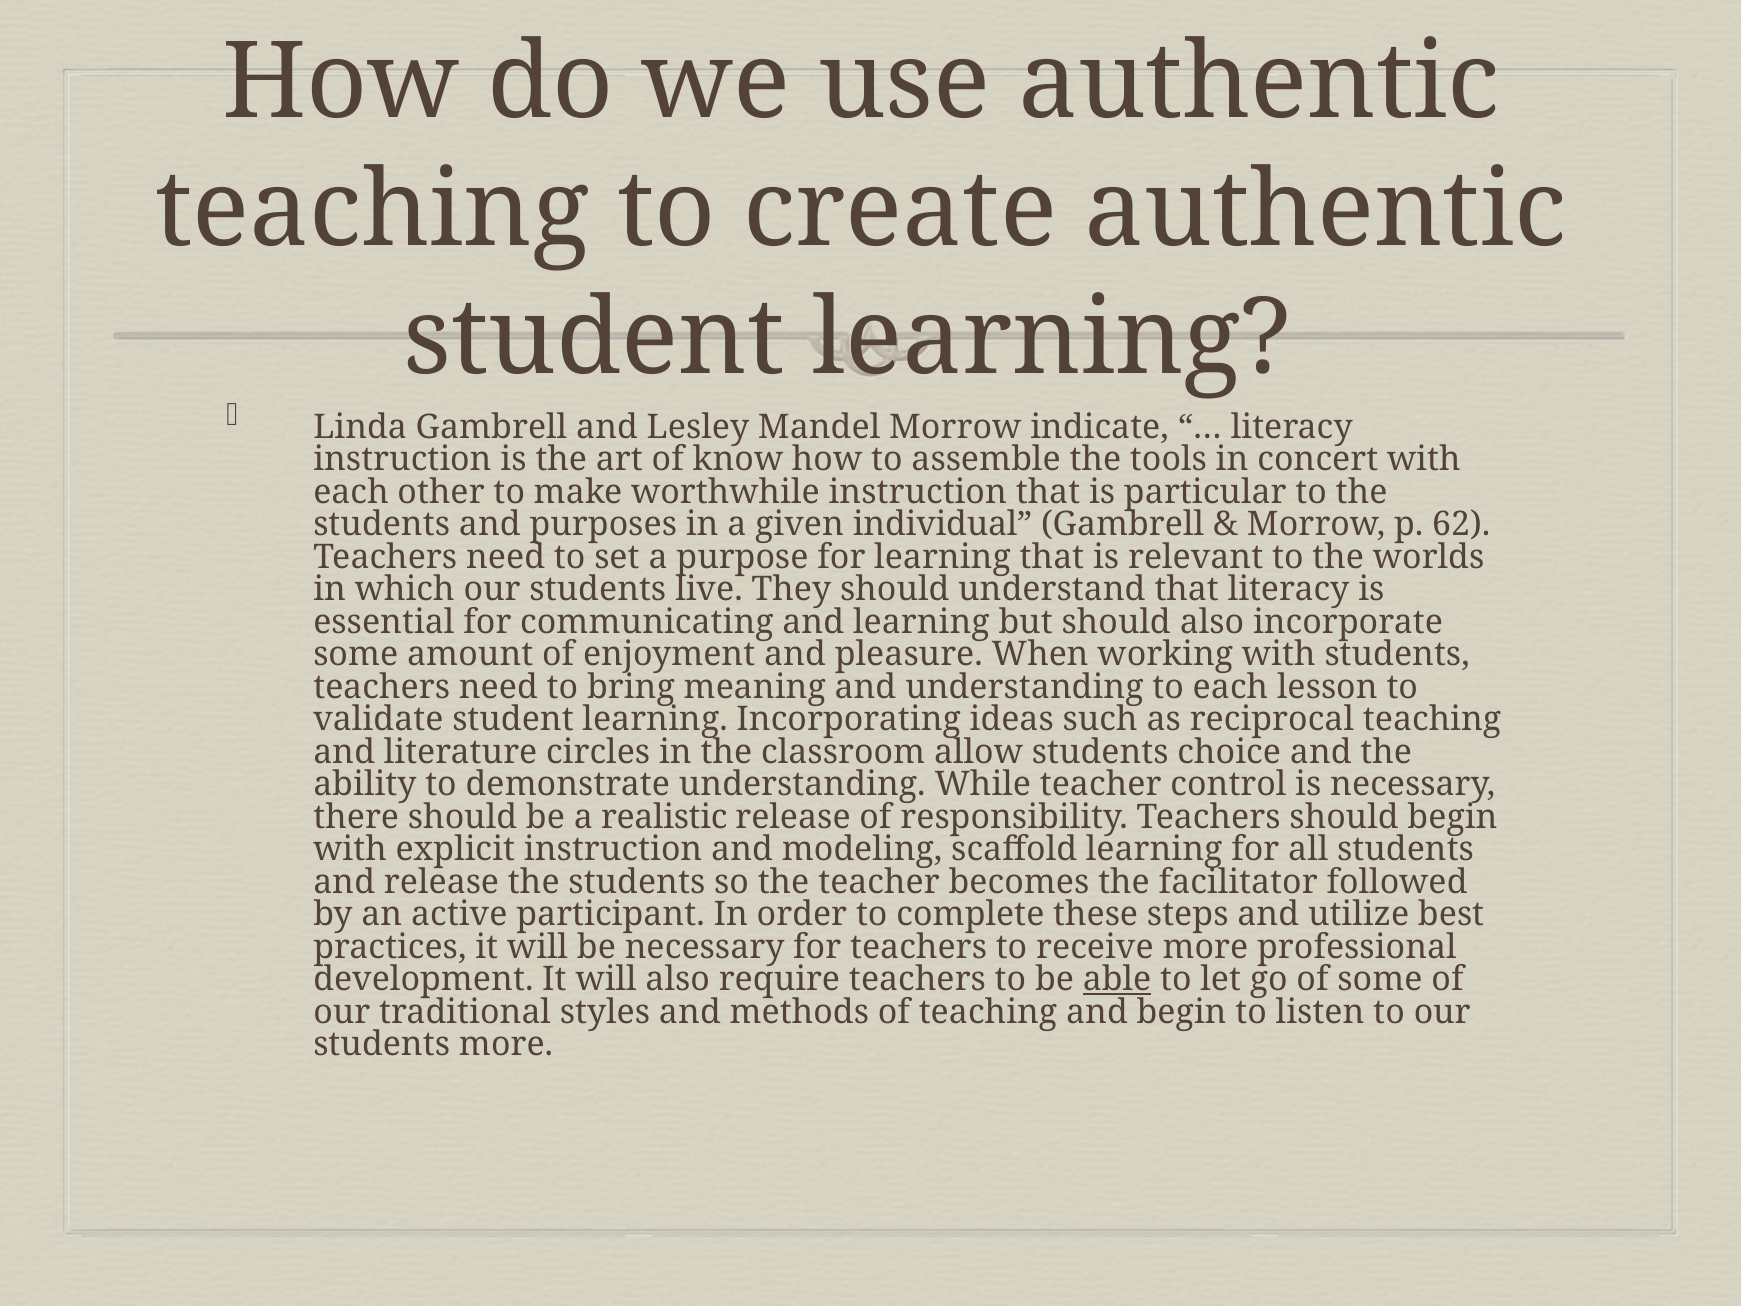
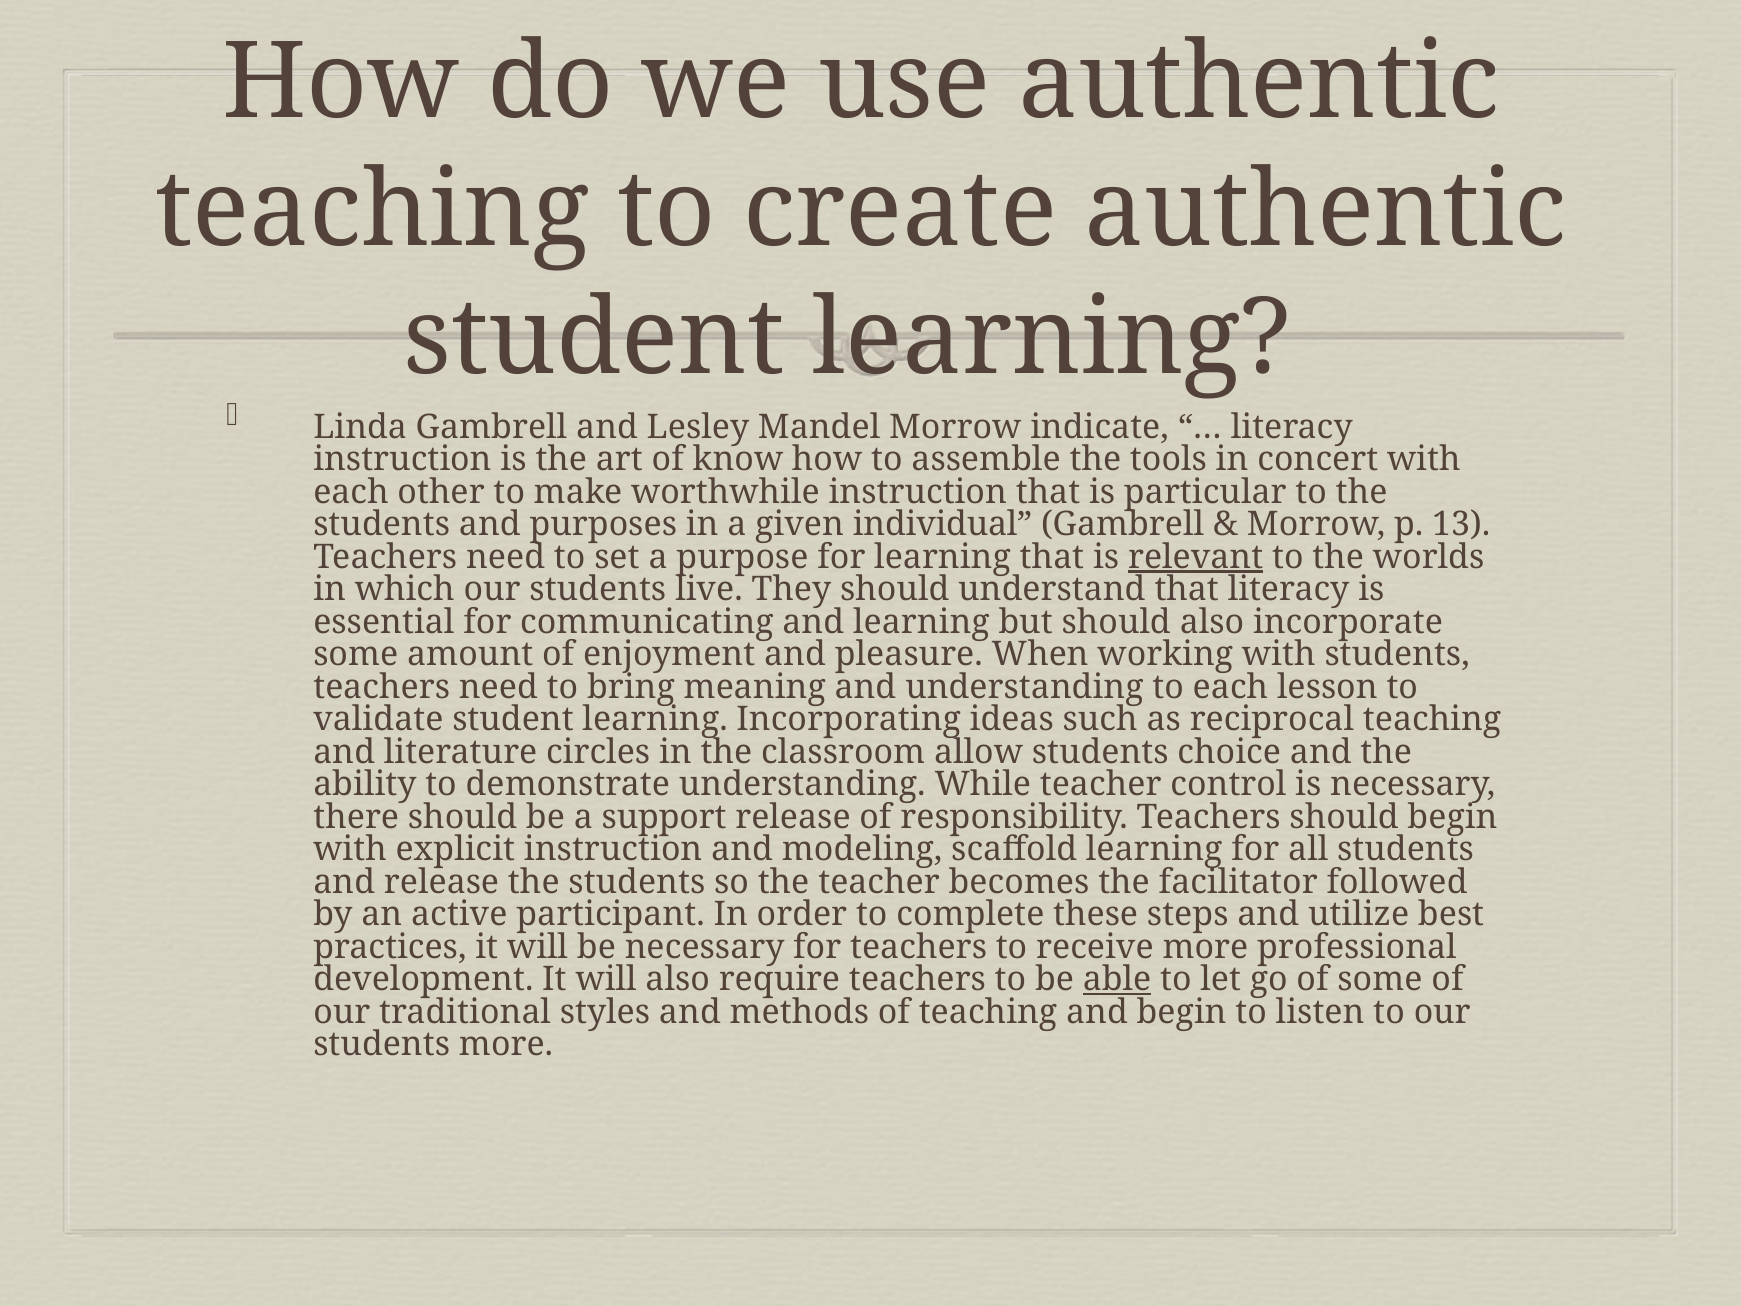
62: 62 -> 13 (1461, 524)
relevant underline: none -> present (1196, 557)
realistic: realistic -> support (664, 817)
